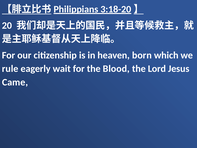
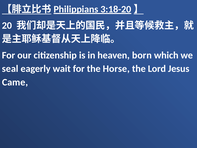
rule: rule -> seal (10, 69)
Blood: Blood -> Horse (116, 69)
